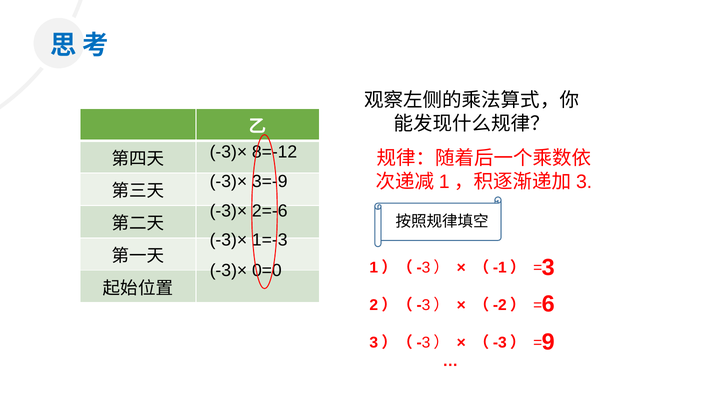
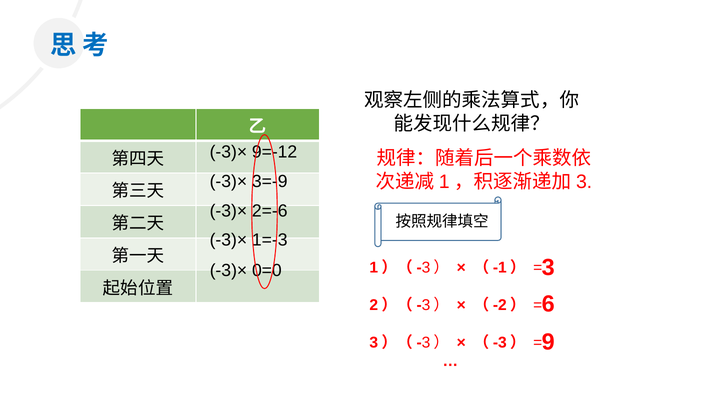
8=-12: 8=-12 -> 9=-12 (275, 152)
